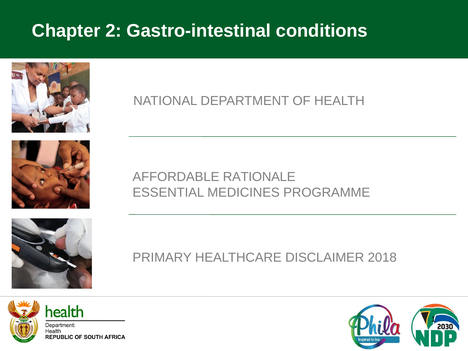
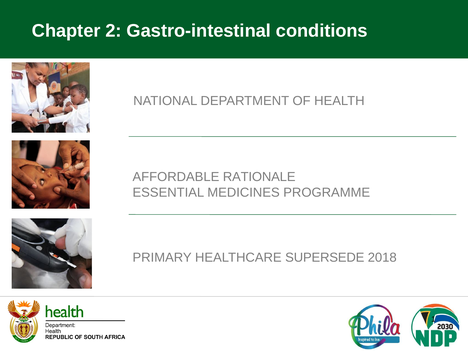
DISCLAIMER: DISCLAIMER -> SUPERSEDE (325, 257)
